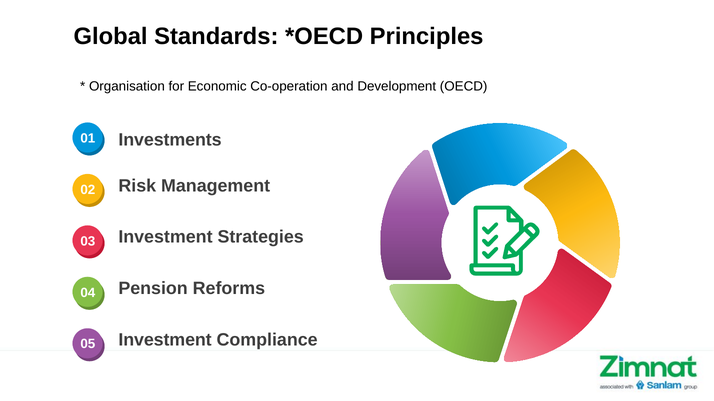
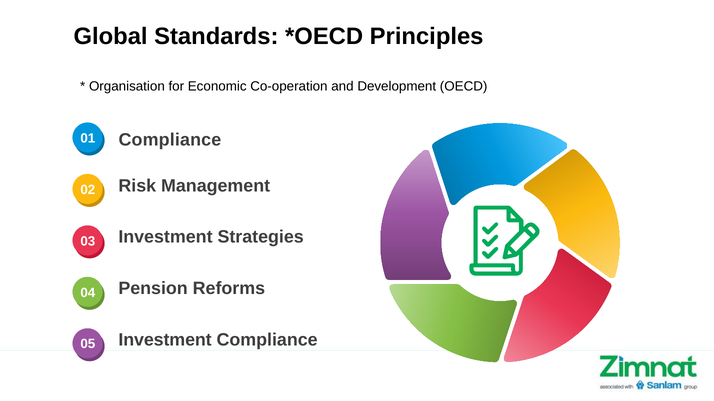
Investments: Investments -> Compliance (170, 140)
